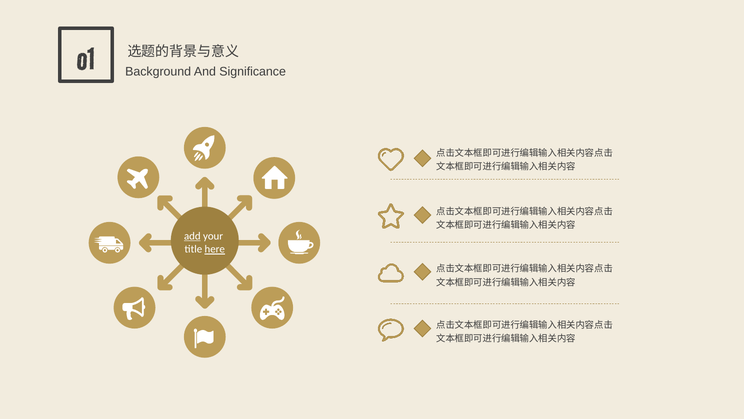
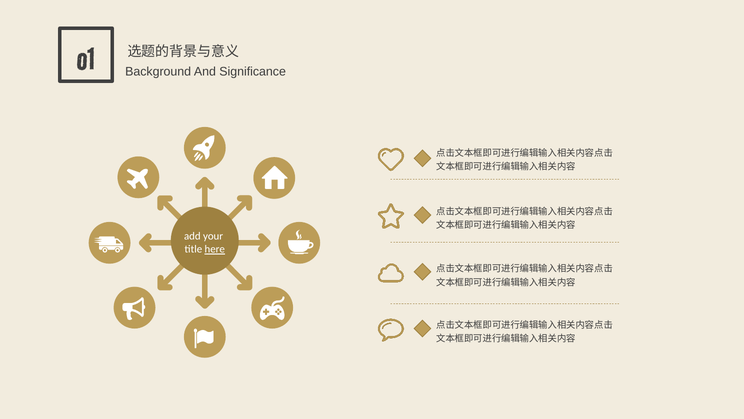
add underline: present -> none (192, 236)
